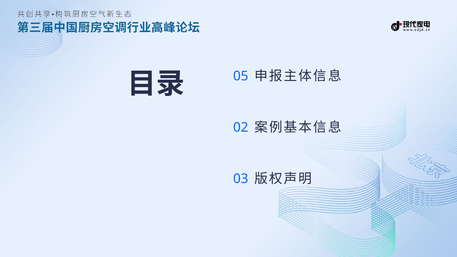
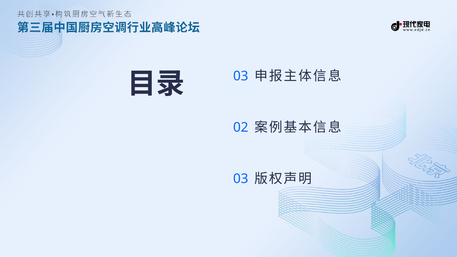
05: 05 -> 03 (241, 76)
